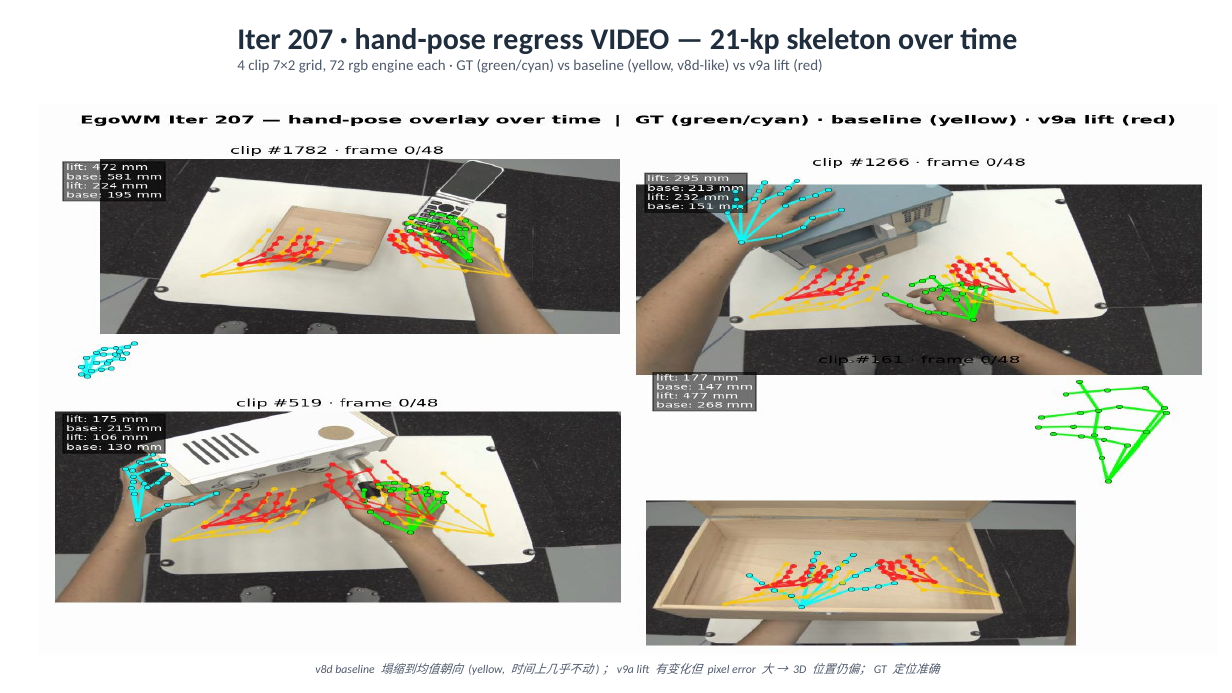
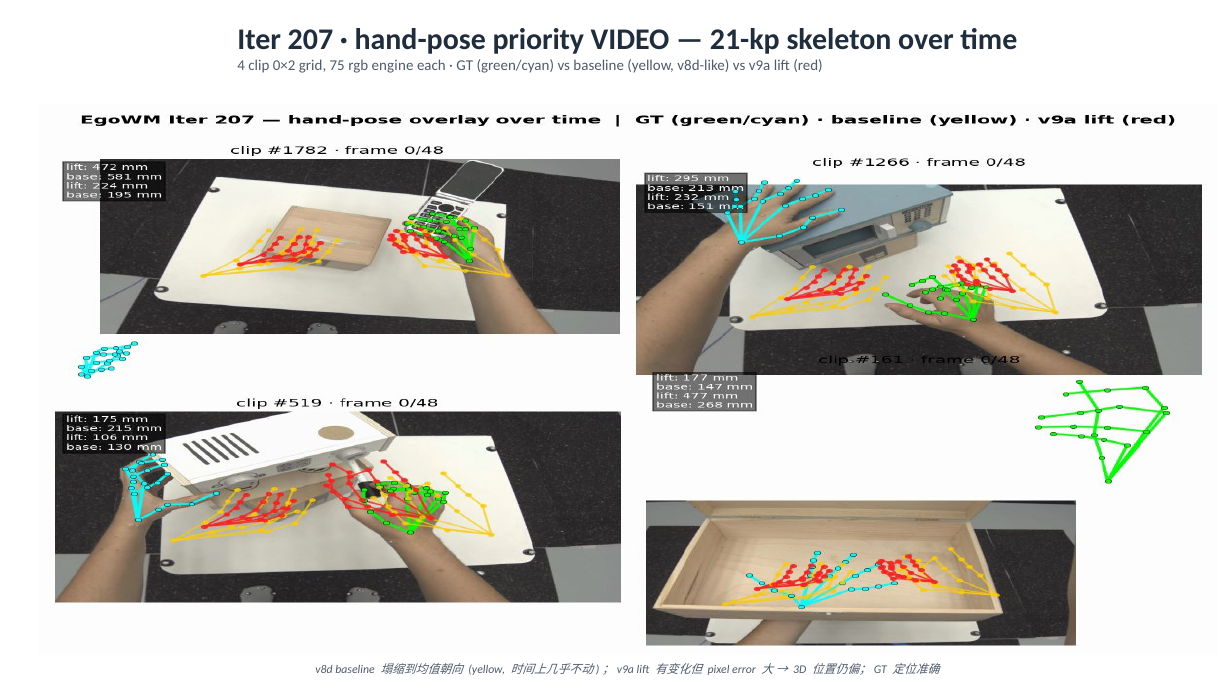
regress: regress -> priority (538, 39)
7×2: 7×2 -> 0×2 (284, 65)
72: 72 -> 75 (337, 65)
